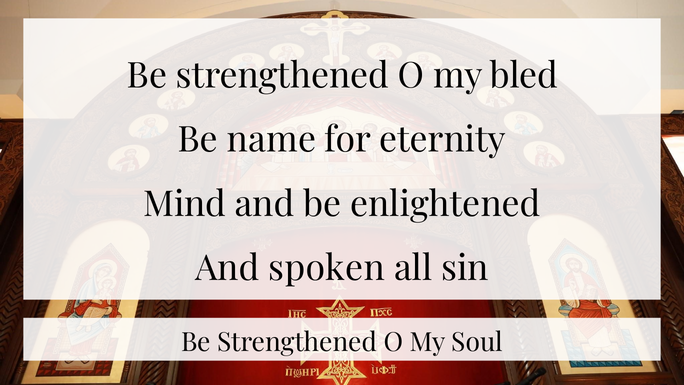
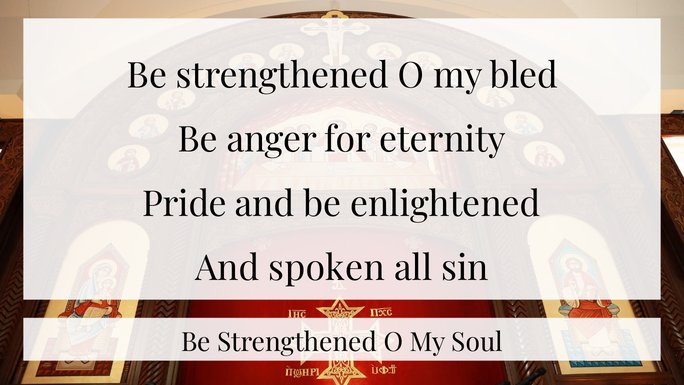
name: name -> anger (272, 140)
Mind: Mind -> Pride (185, 204)
